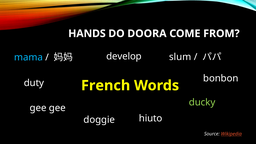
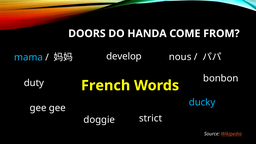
HANDS: HANDS -> DOORS (87, 34)
DOORA: DOORA -> HANDA (147, 34)
slum: slum -> nous (180, 57)
ducky colour: light green -> light blue (202, 102)
hiuto: hiuto -> strict (151, 118)
